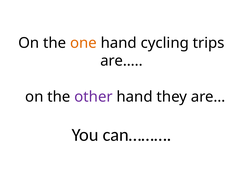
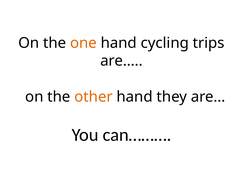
other colour: purple -> orange (93, 97)
